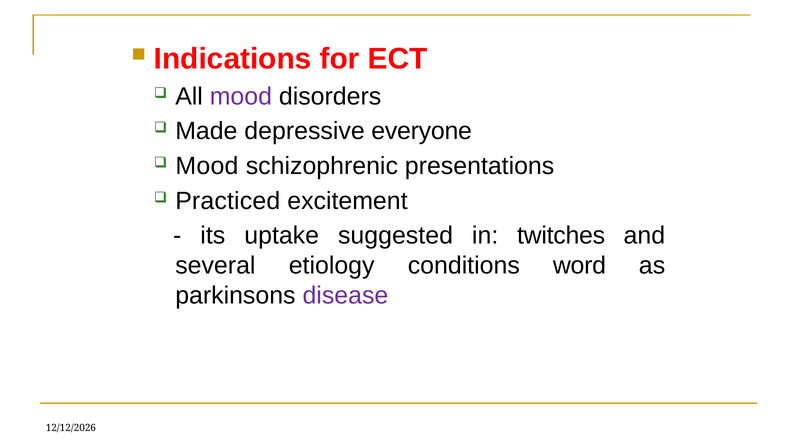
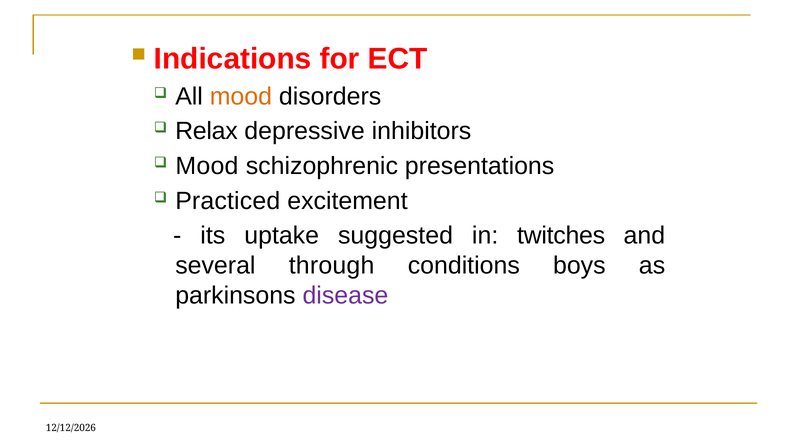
mood colour: purple -> orange (241, 96)
Made: Made -> Relax (206, 131)
everyone: everyone -> inhibitors (421, 131)
etiology: etiology -> through (332, 266)
word: word -> boys (579, 266)
